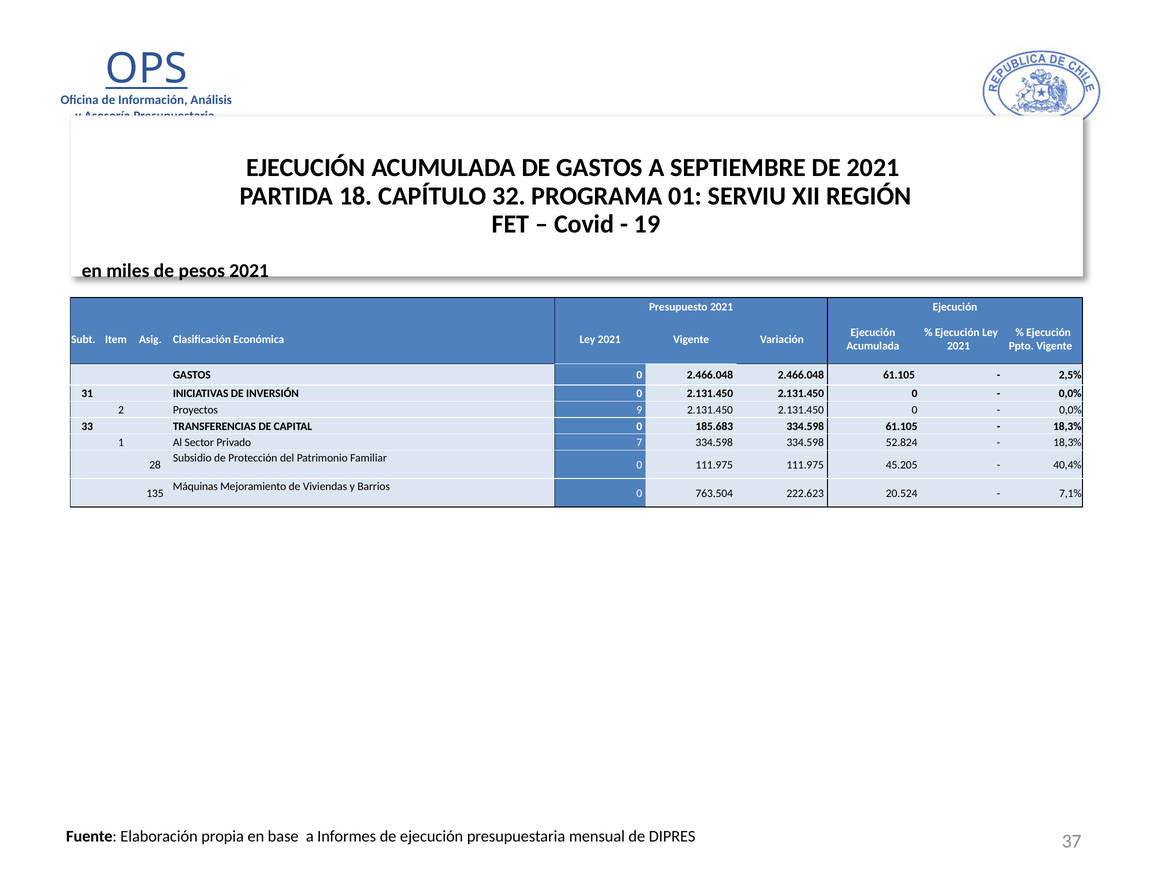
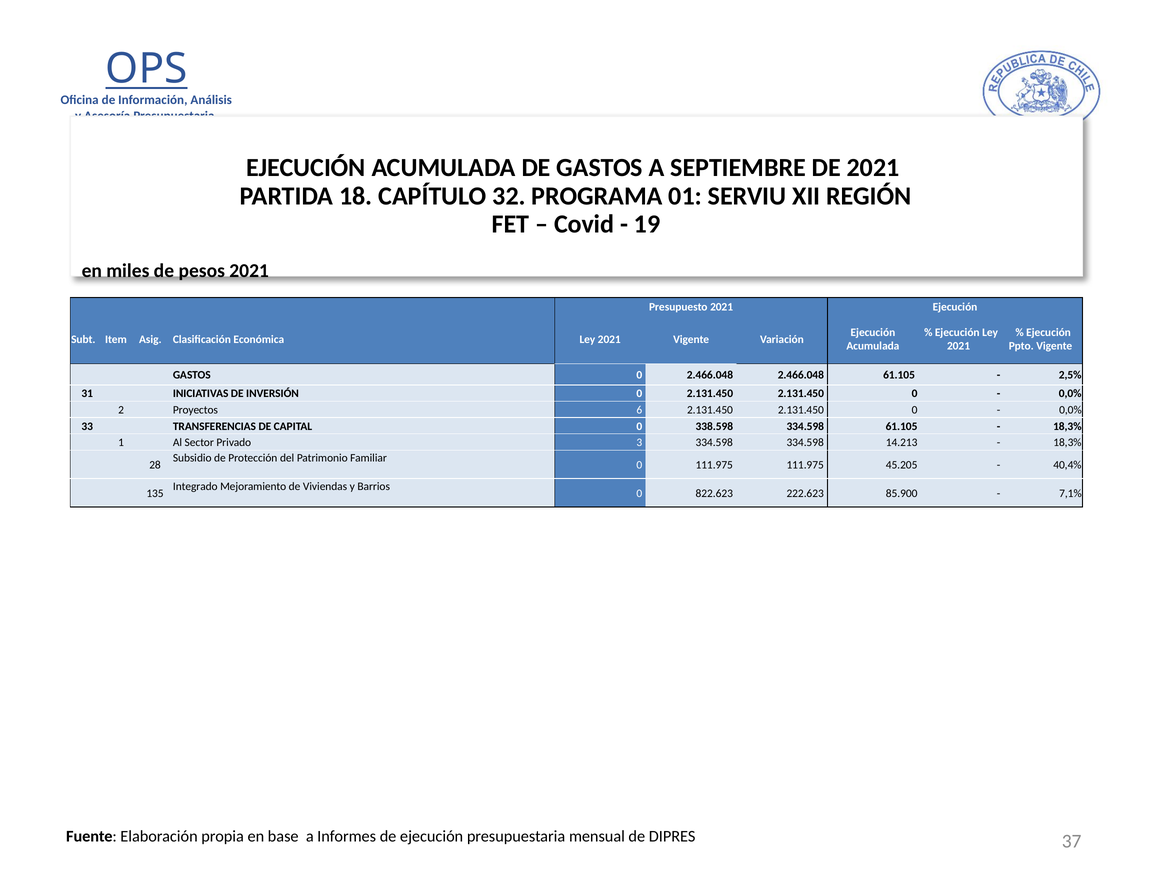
9: 9 -> 6 (639, 410)
185.683: 185.683 -> 338.598 (714, 426)
7: 7 -> 3 (639, 442)
52.824: 52.824 -> 14.213 (902, 442)
Máquinas: Máquinas -> Integrado (195, 486)
763.504: 763.504 -> 822.623 (714, 493)
20.524: 20.524 -> 85.900 (902, 493)
